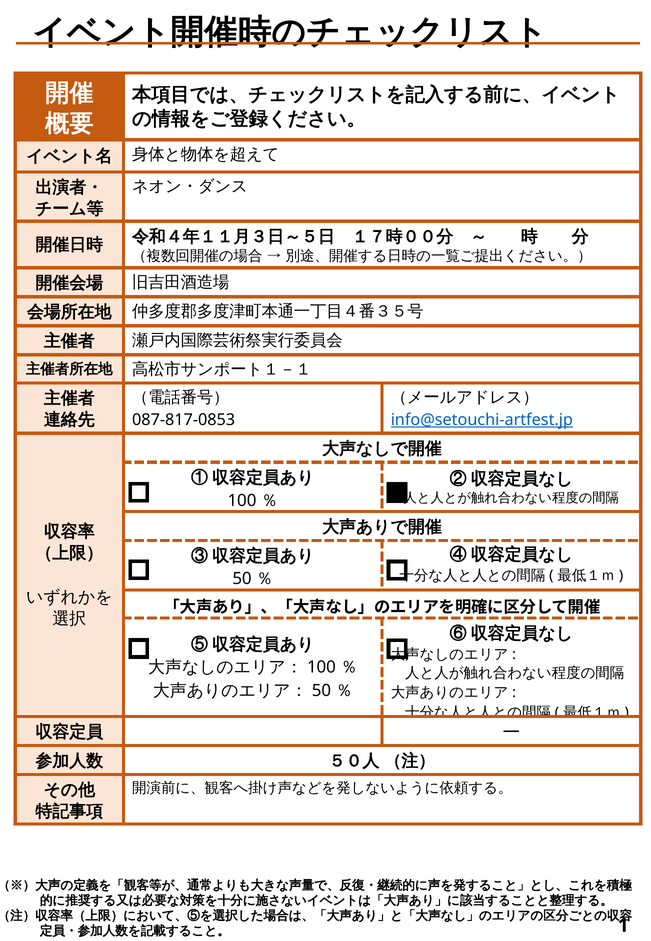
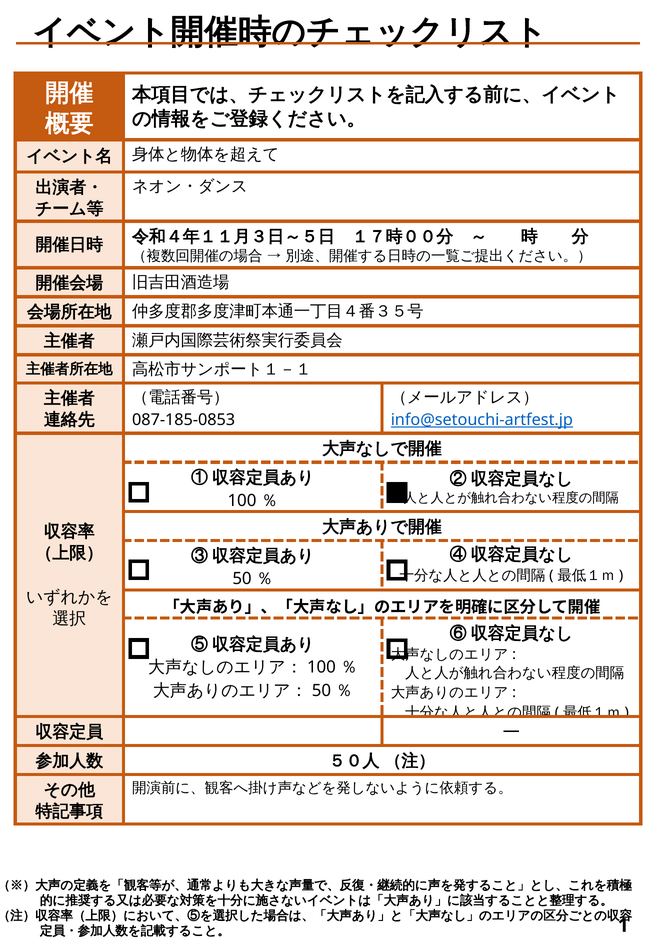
087-817-0853: 087-817-0853 -> 087-185-0853 (184, 419)
